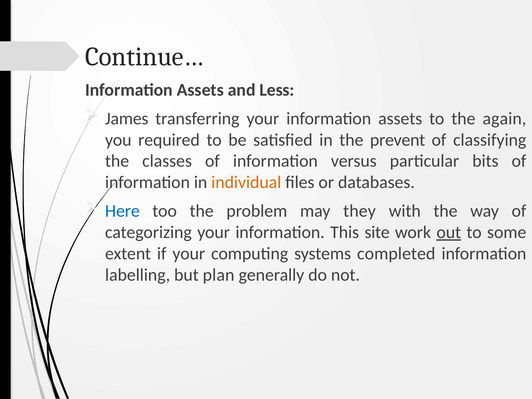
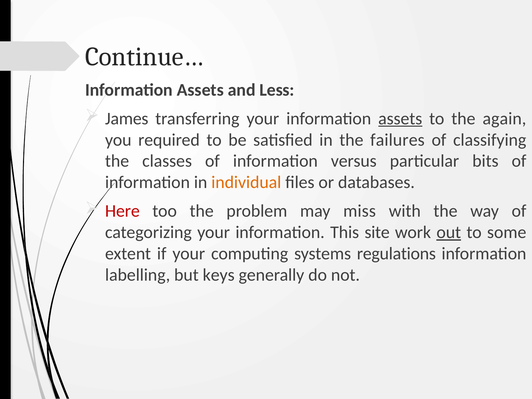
assets underline: none -> present (400, 119)
prevent: prevent -> failures (397, 140)
Here colour: blue -> red (122, 211)
they: they -> miss (360, 211)
completed: completed -> regulations (396, 254)
plan: plan -> keys (219, 275)
